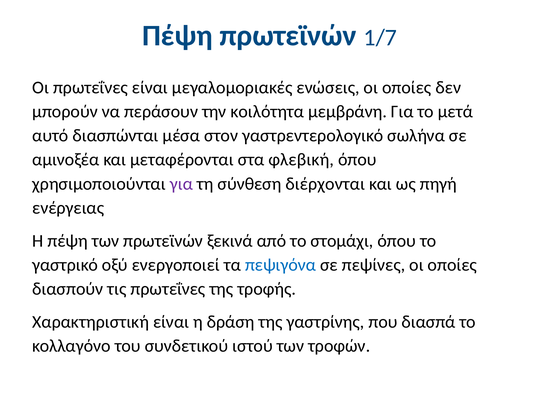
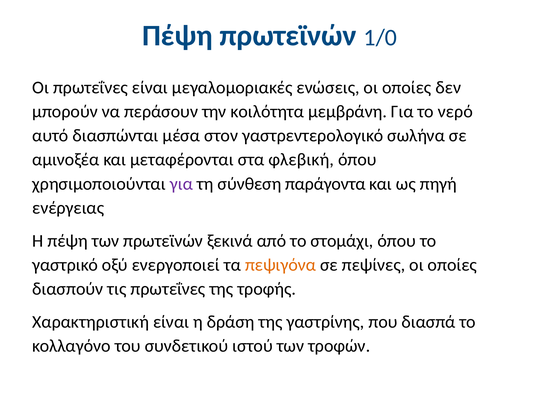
1/7: 1/7 -> 1/0 (380, 38)
μετά: μετά -> νερό (455, 112)
διέρχονται: διέρχονται -> παράγοντα (325, 184)
πεψιγόνα colour: blue -> orange (281, 265)
